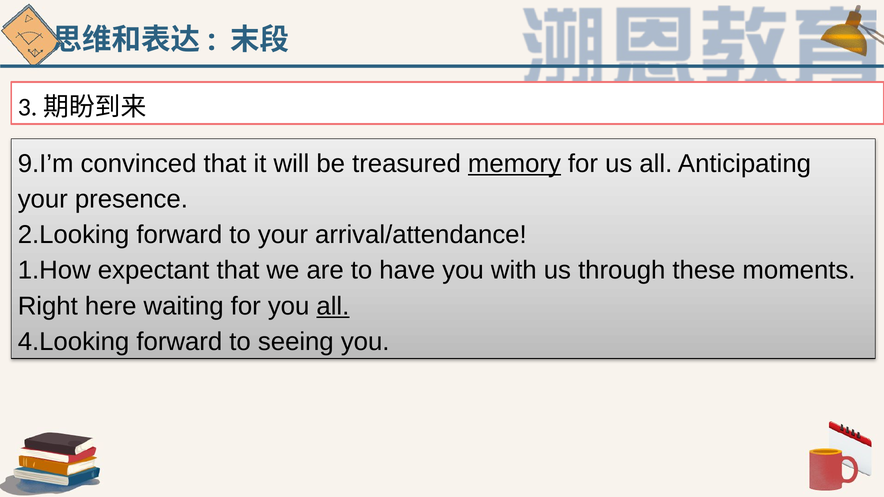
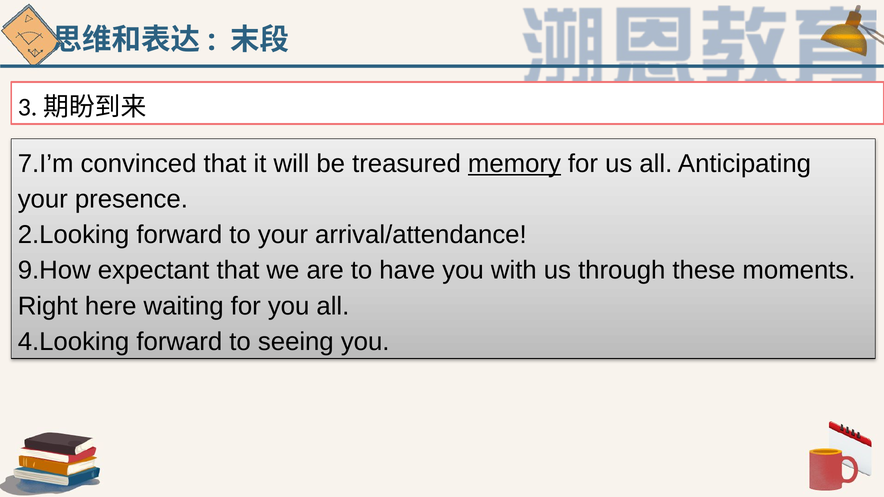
9.I’m: 9.I’m -> 7.I’m (46, 164)
1.How: 1.How -> 9.How (54, 271)
all underline: present -> none (333, 306)
